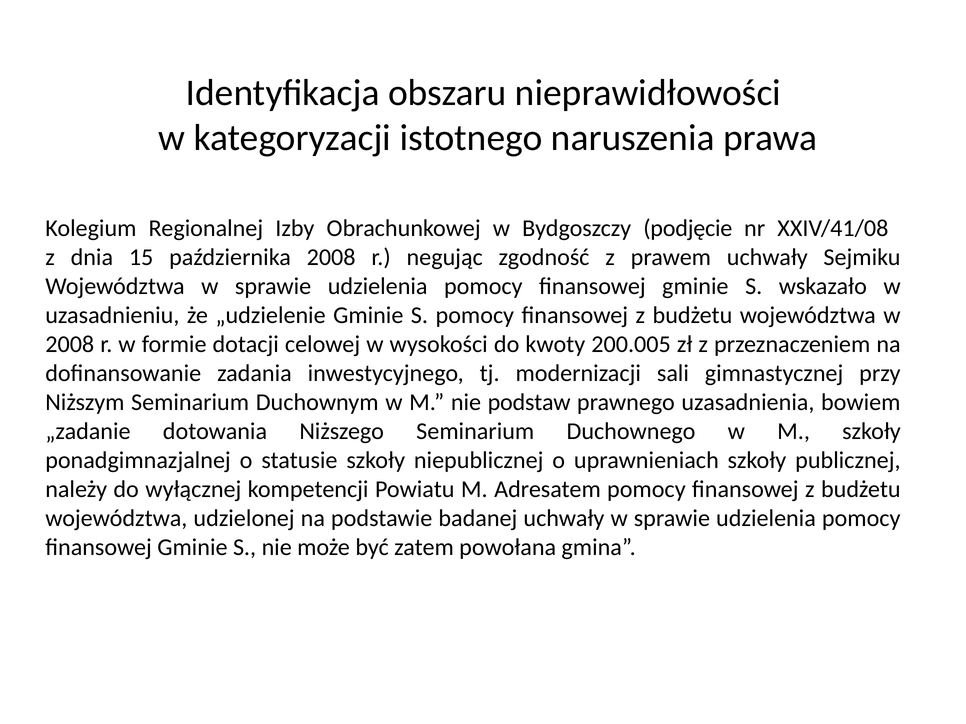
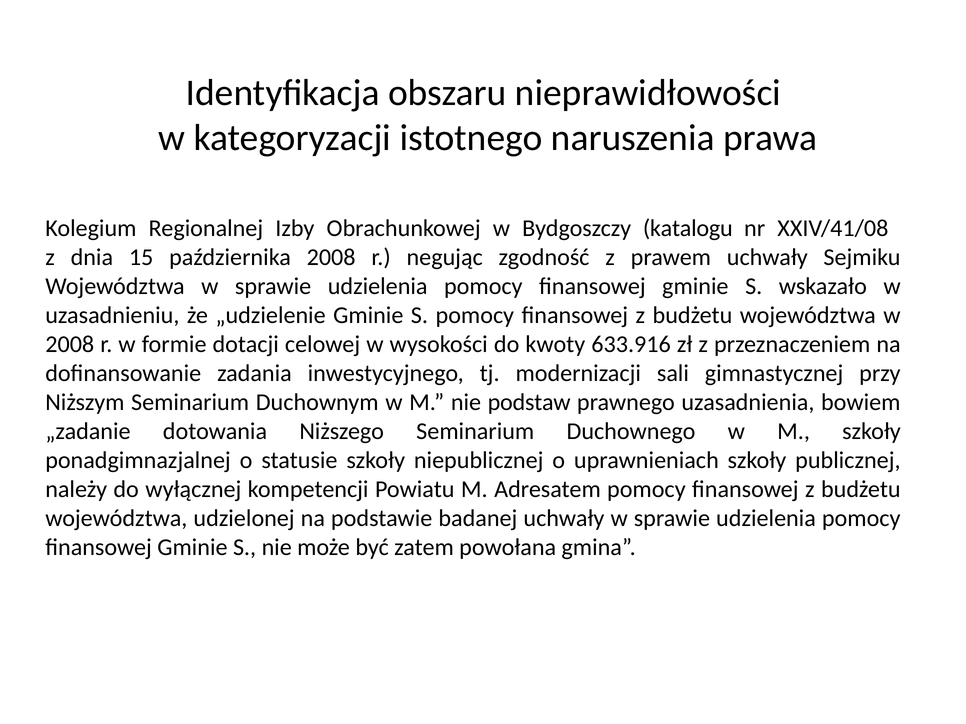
podjęcie: podjęcie -> katalogu (688, 229)
200.005: 200.005 -> 633.916 (631, 345)
